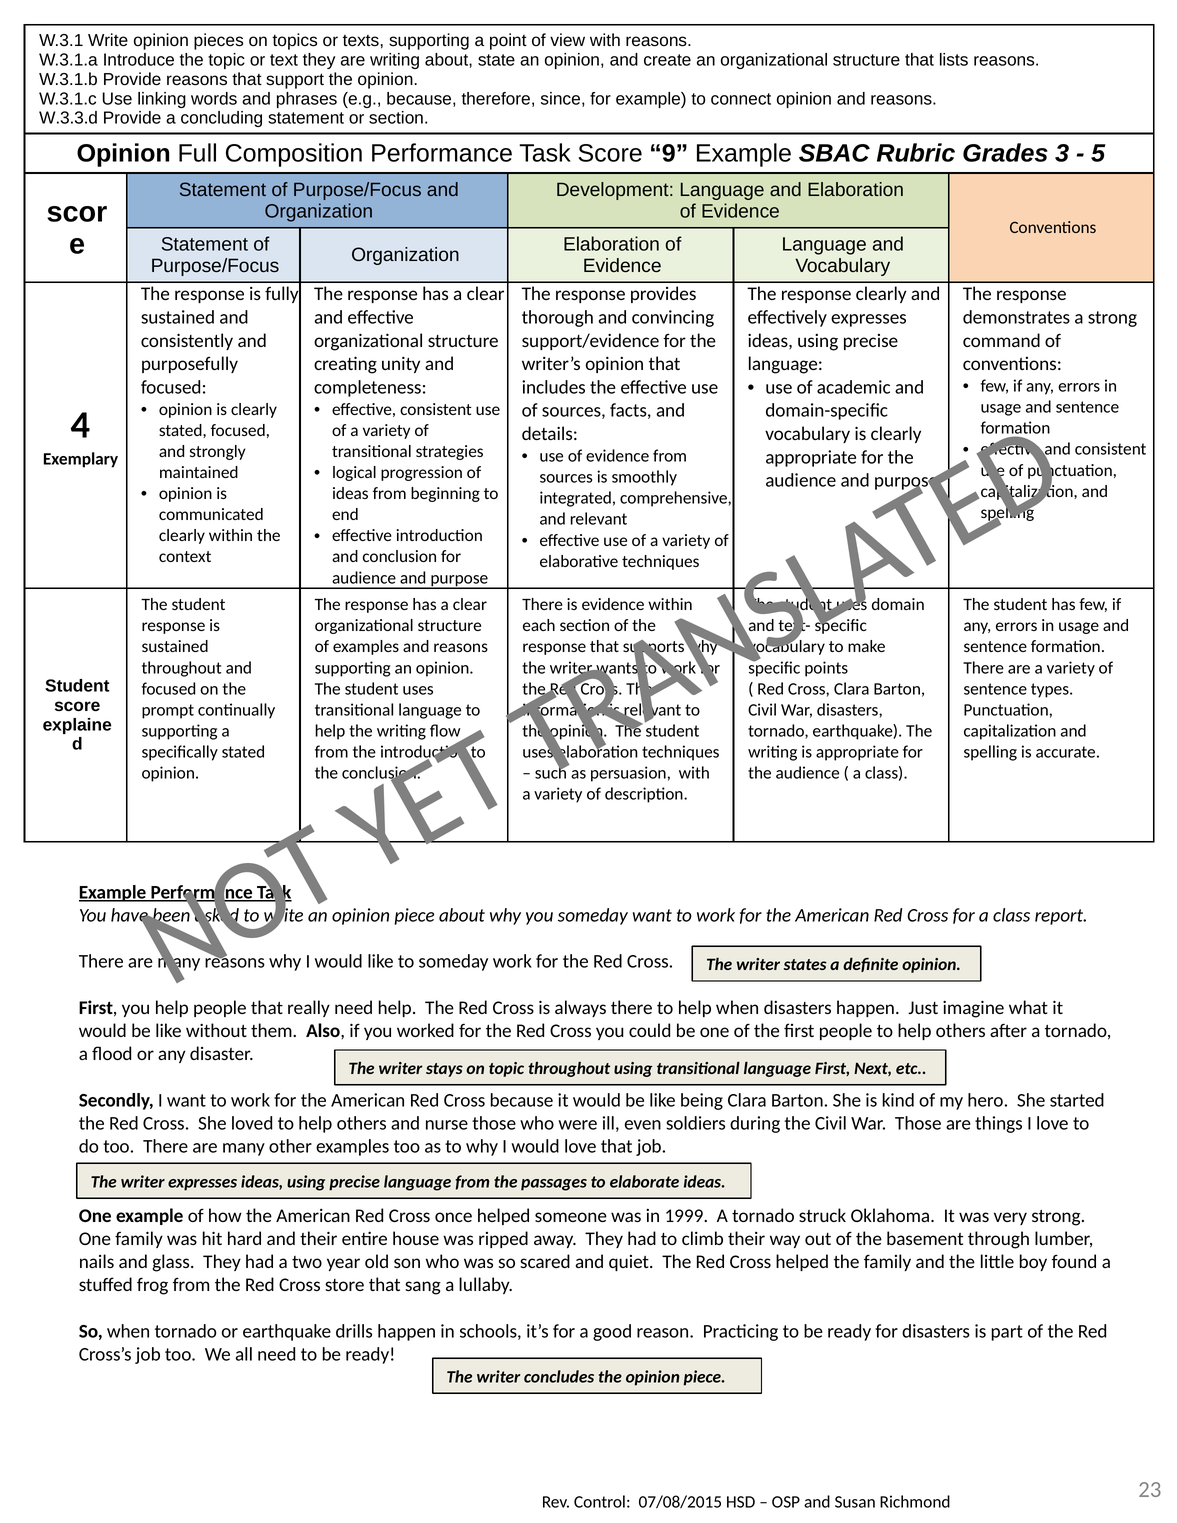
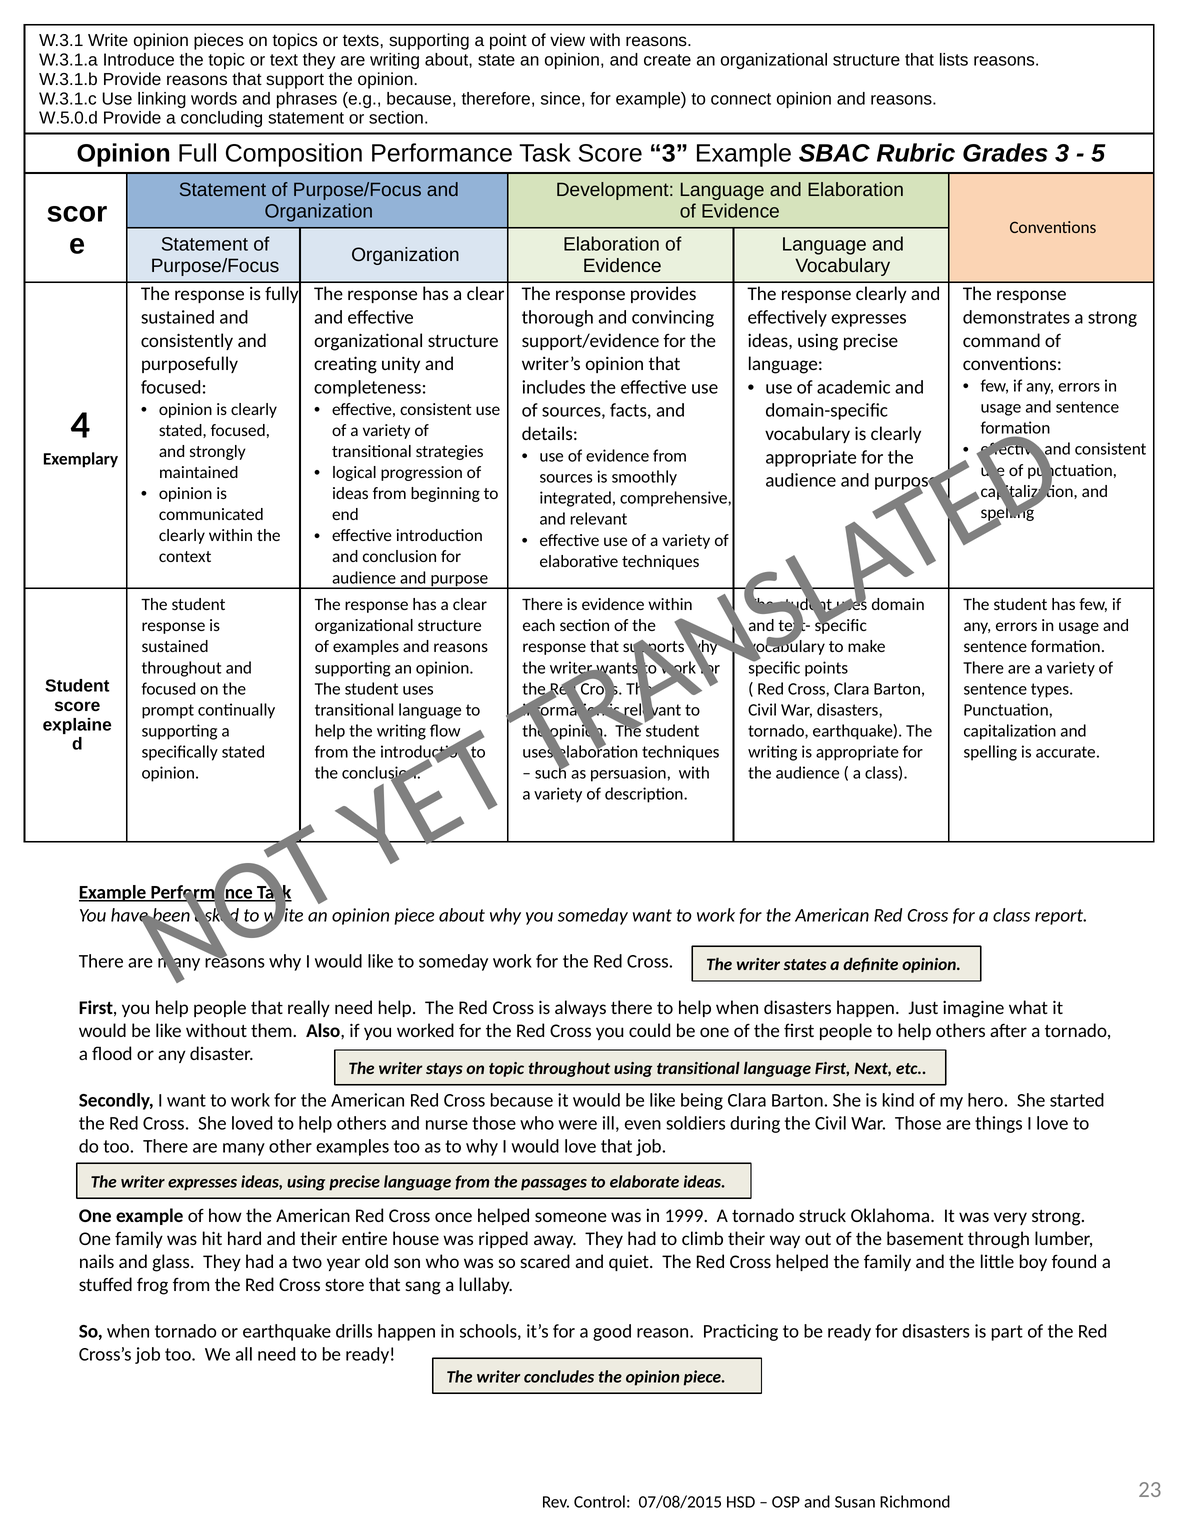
W.3.3.d: W.3.3.d -> W.5.0.d (69, 118)
Score 9: 9 -> 3 (669, 154)
